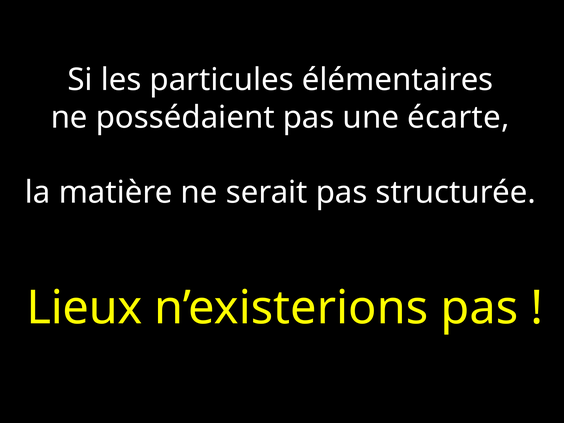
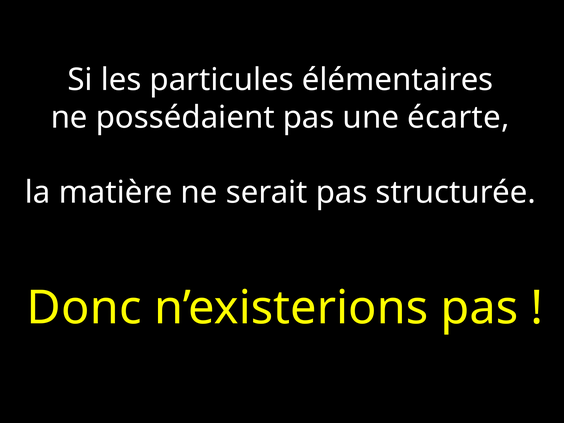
Lieux: Lieux -> Donc (84, 308)
